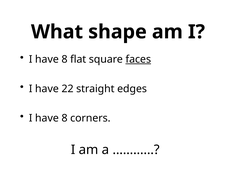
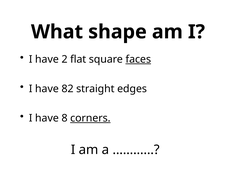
8: 8 -> 2 (65, 59)
22: 22 -> 82 (68, 89)
corners underline: none -> present (90, 118)
